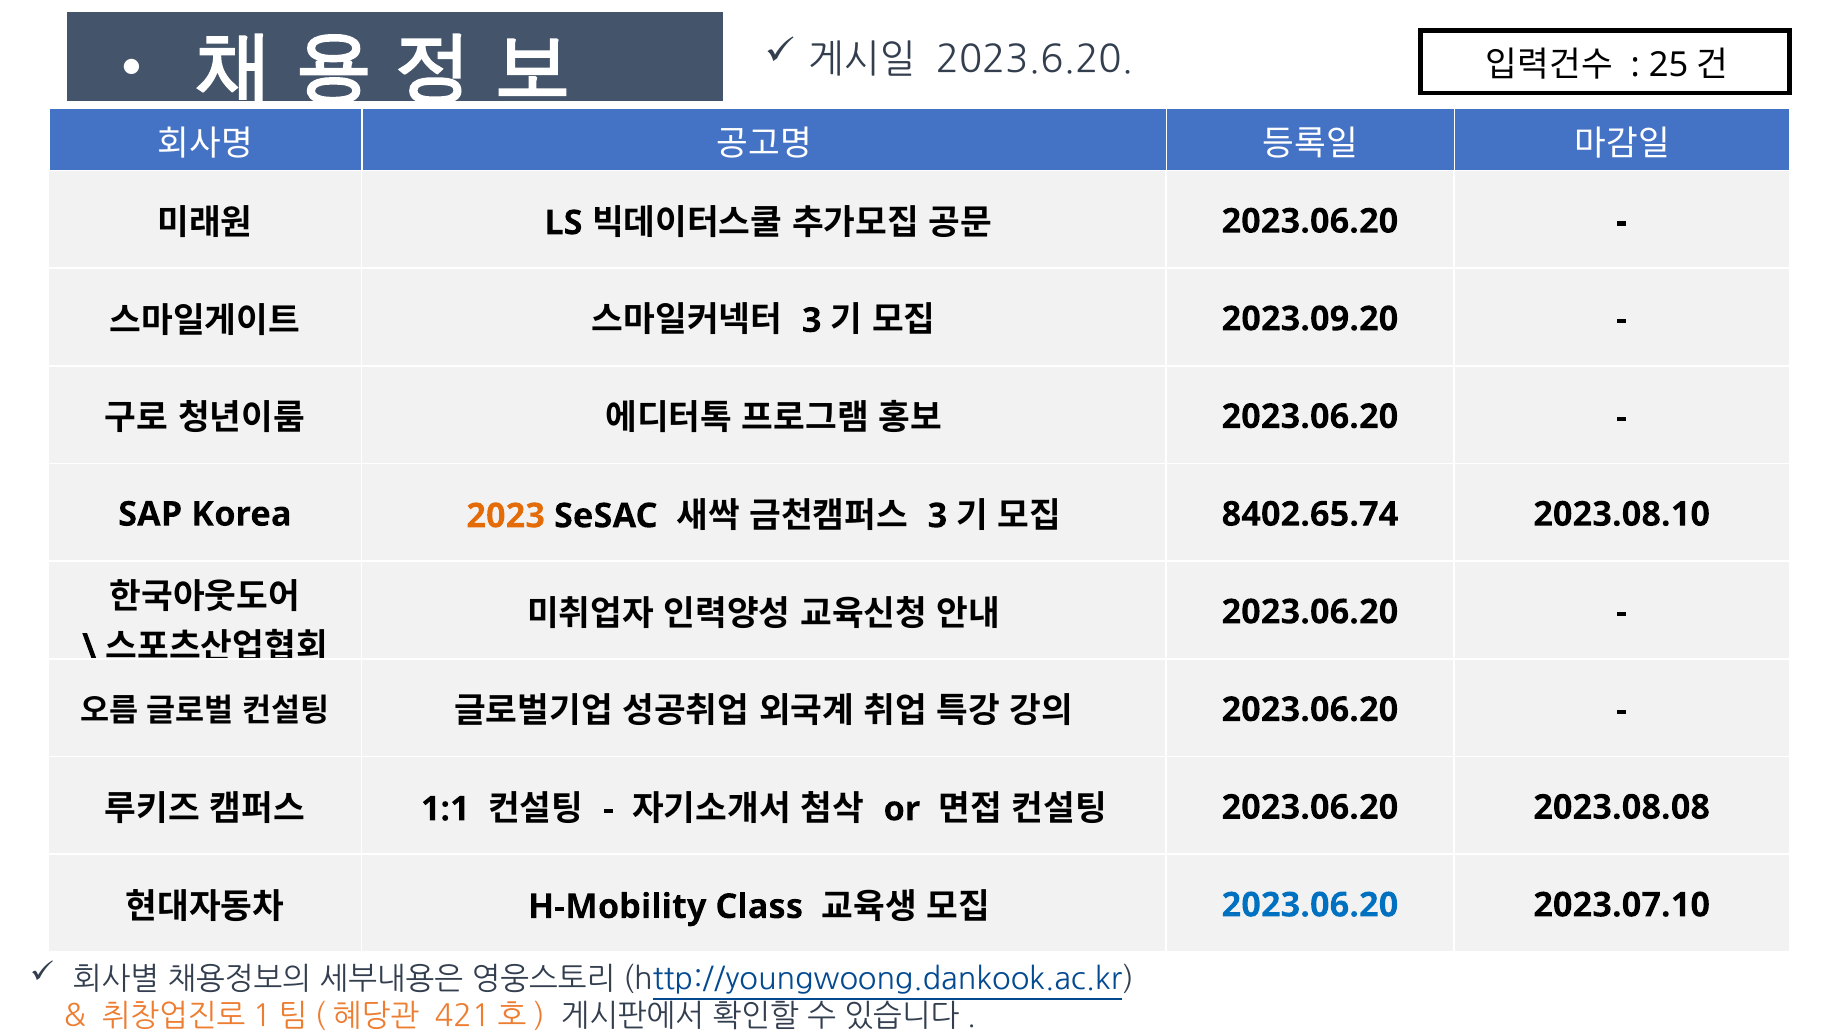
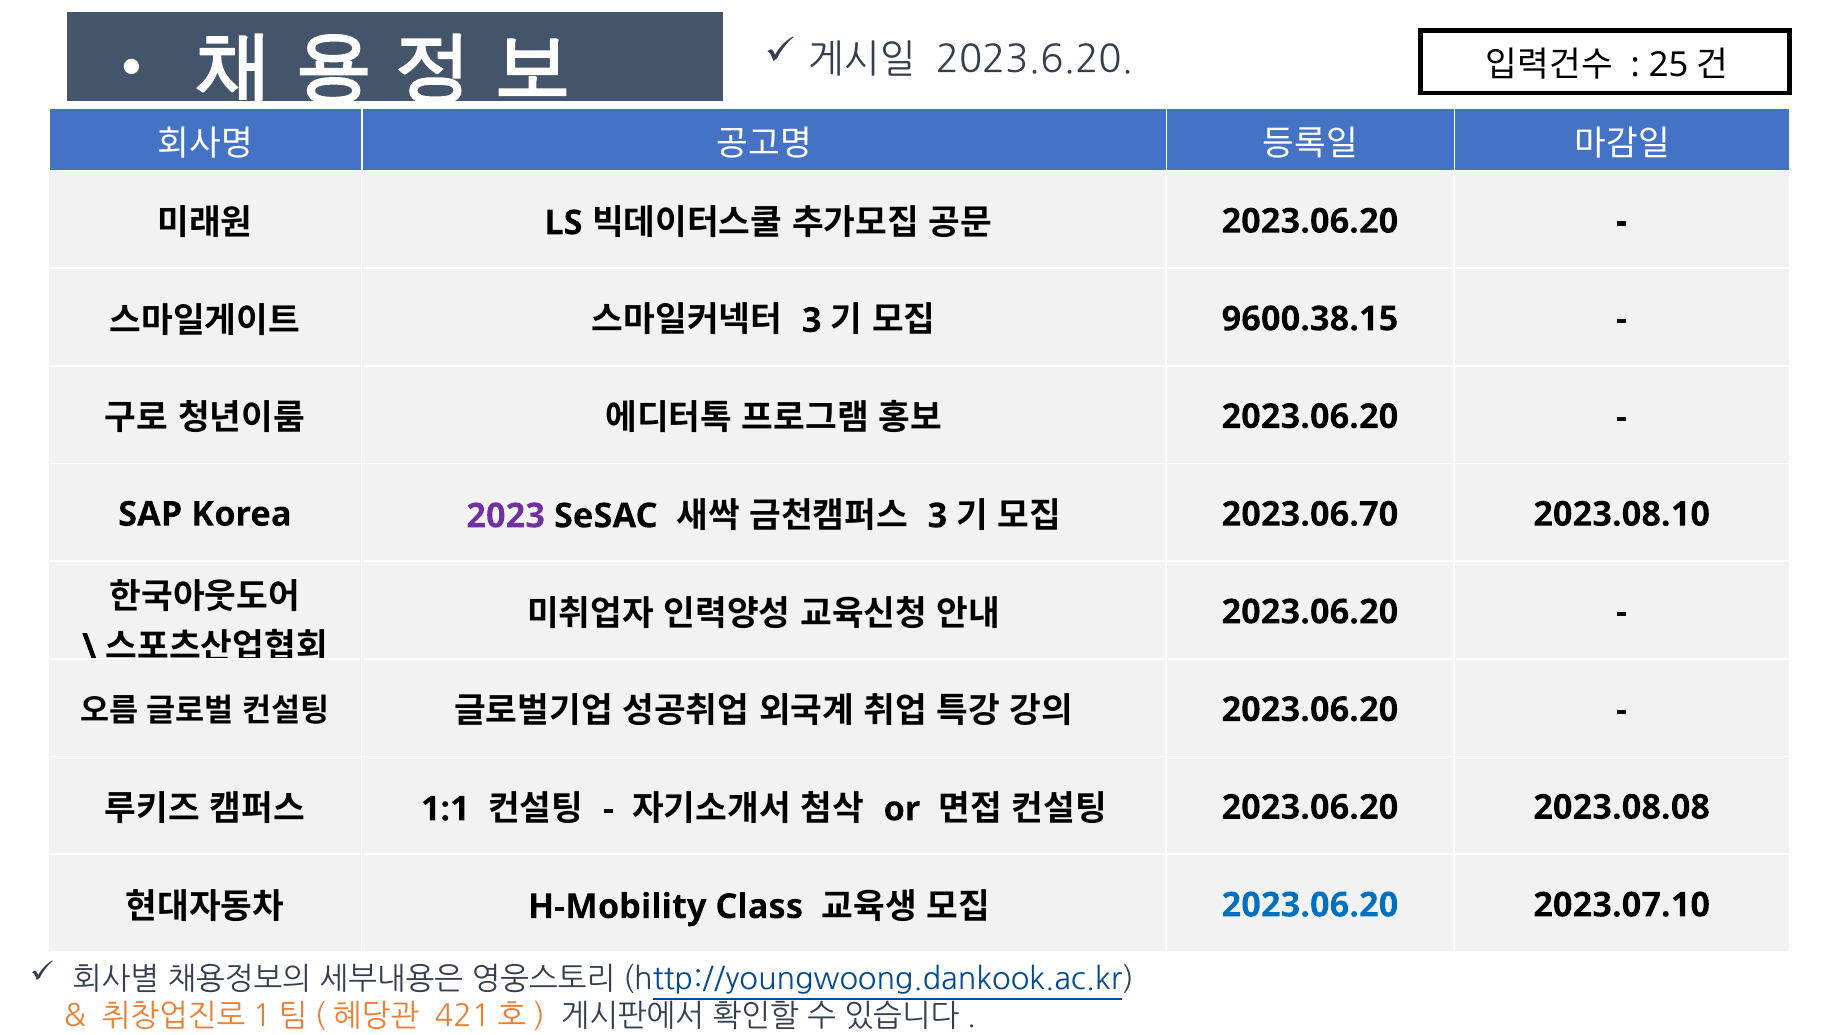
2023.09.20: 2023.09.20 -> 9600.38.15 (1310, 319)
2023 colour: orange -> purple (506, 516)
8402.65.74: 8402.65.74 -> 2023.06.70 (1310, 514)
